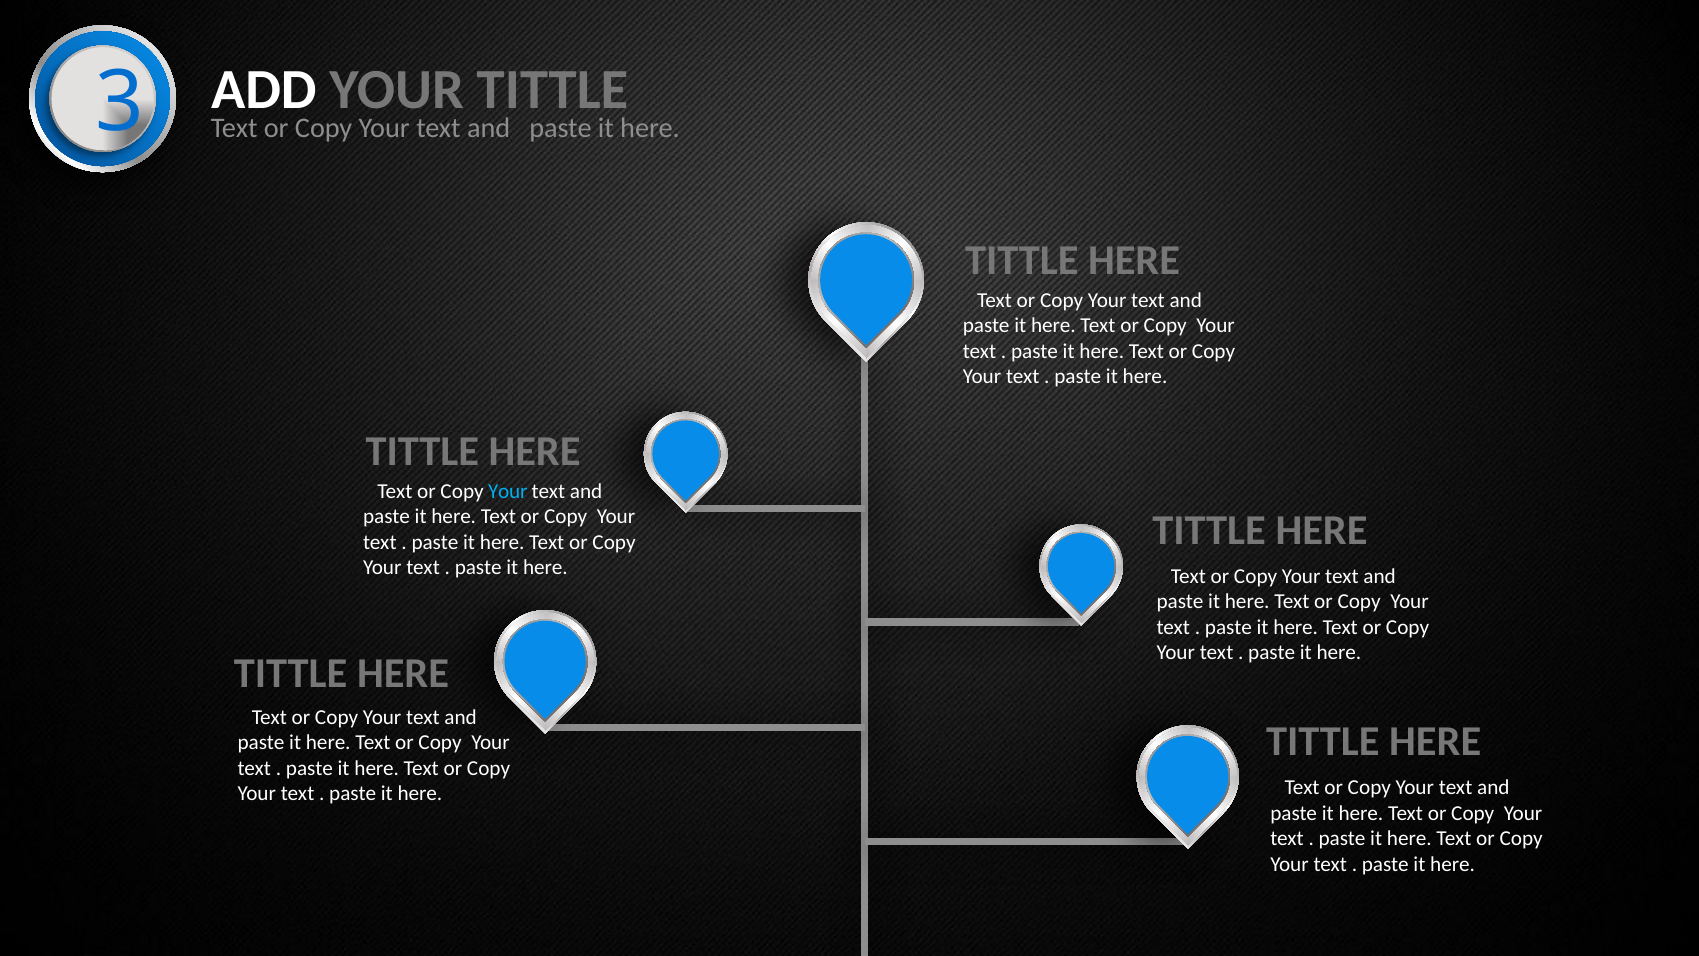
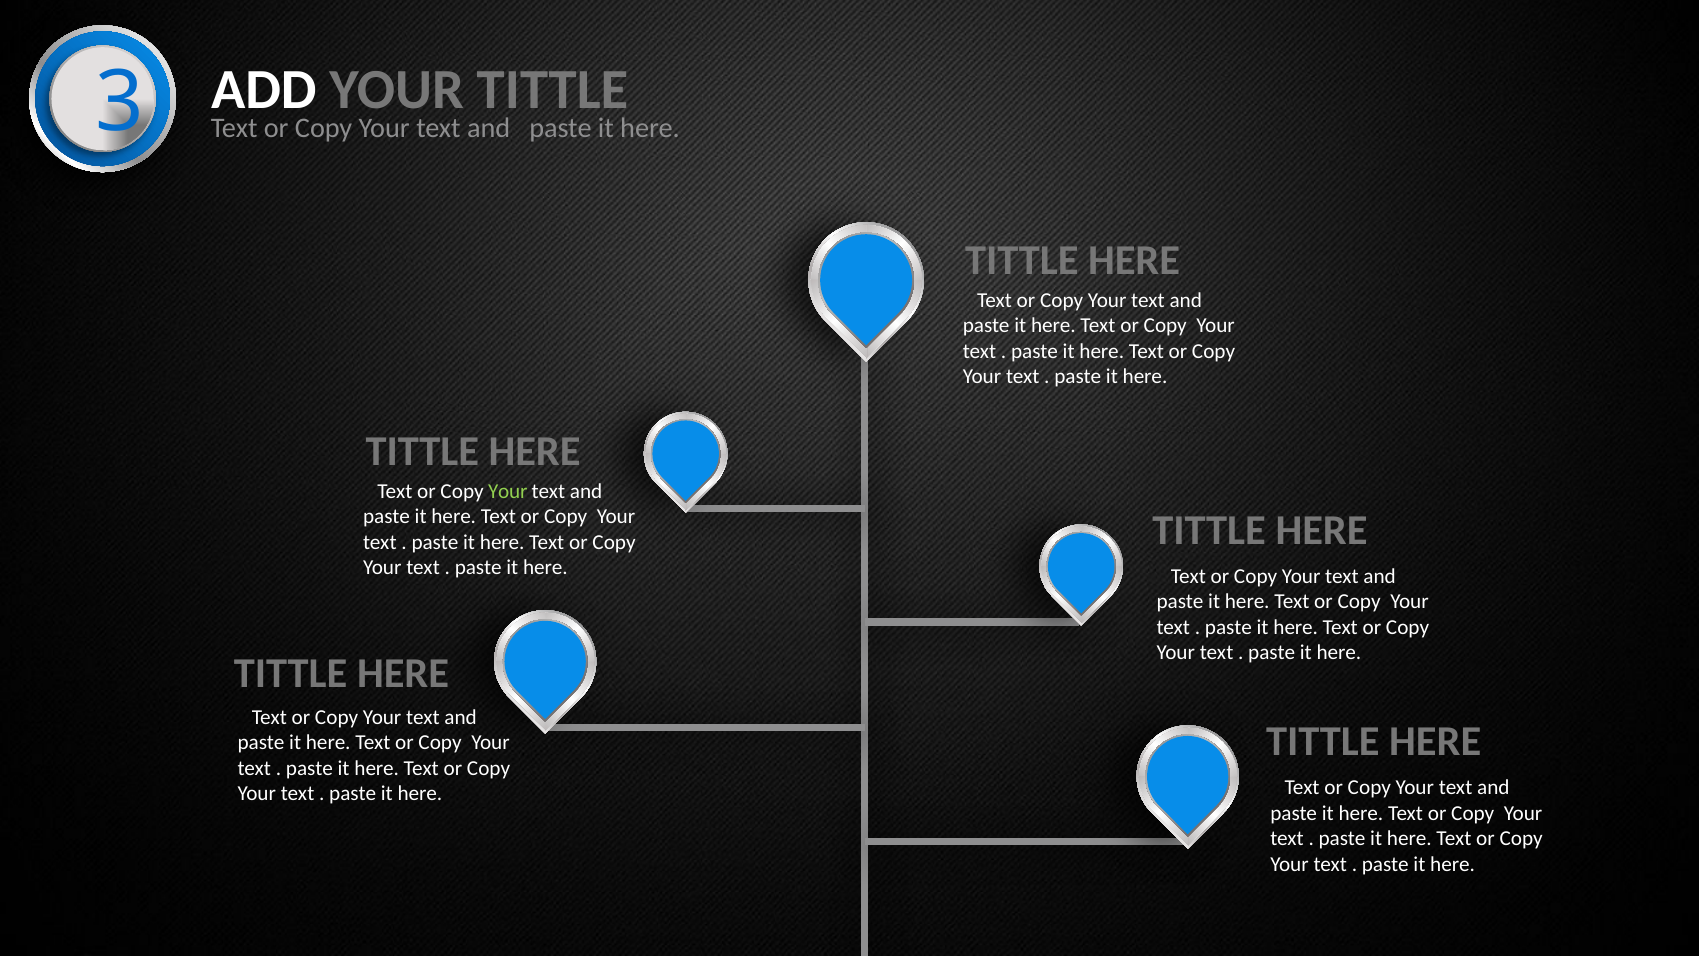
Your colour: light blue -> light green (508, 491)
